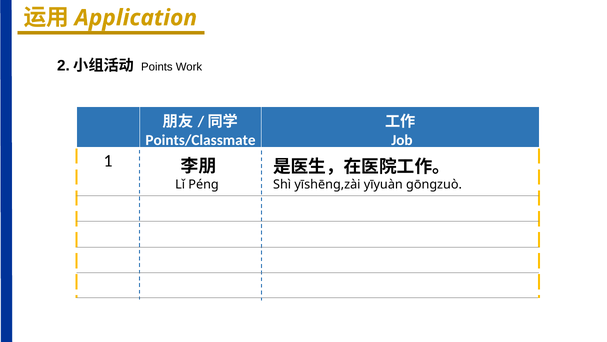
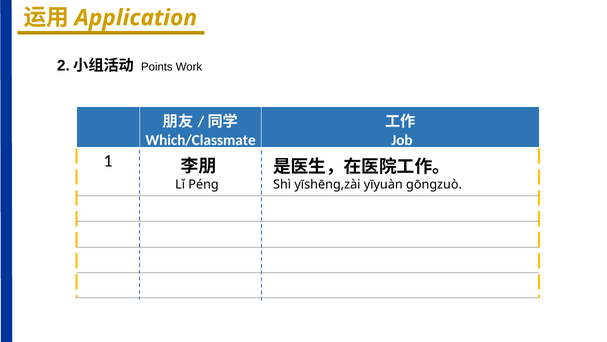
Points/Classmate: Points/Classmate -> Which/Classmate (201, 140)
